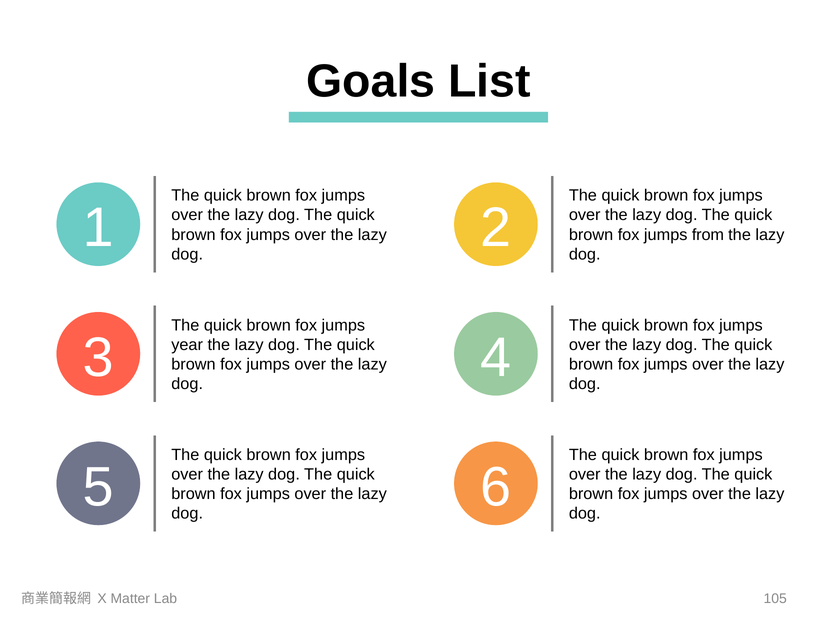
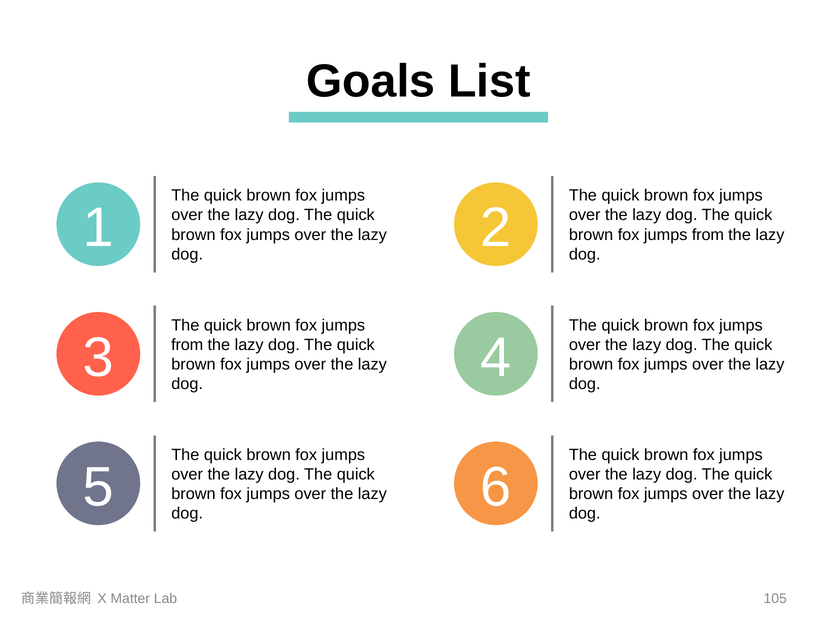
year: year -> from (187, 345)
